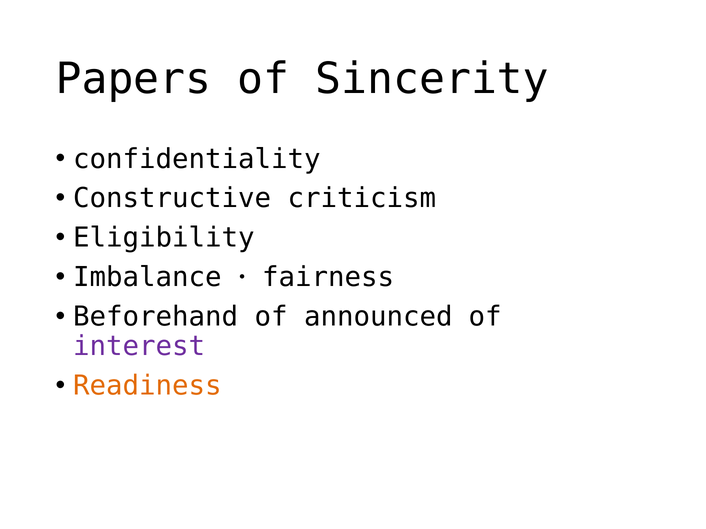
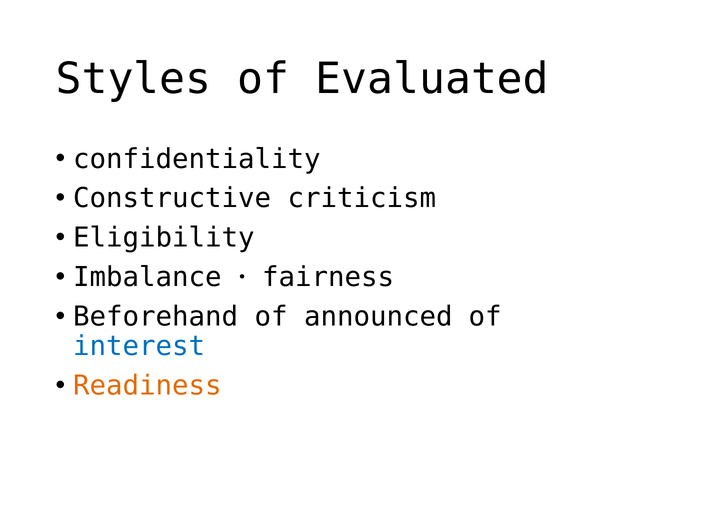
Papers: Papers -> Styles (133, 79)
Sincerity: Sincerity -> Evaluated (432, 79)
interest colour: purple -> blue (139, 347)
